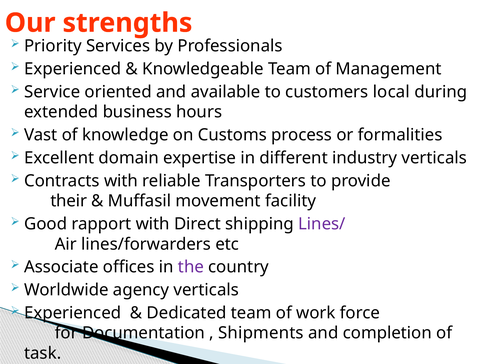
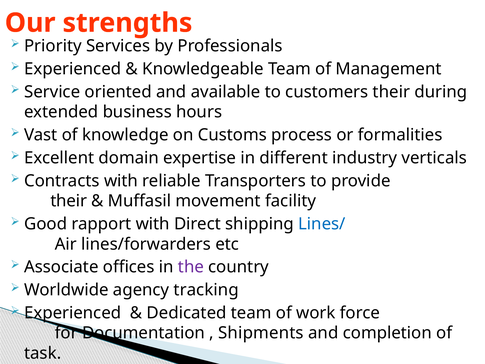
customers local: local -> their (391, 92)
Lines/ colour: purple -> blue (322, 224)
agency verticals: verticals -> tracking (206, 290)
